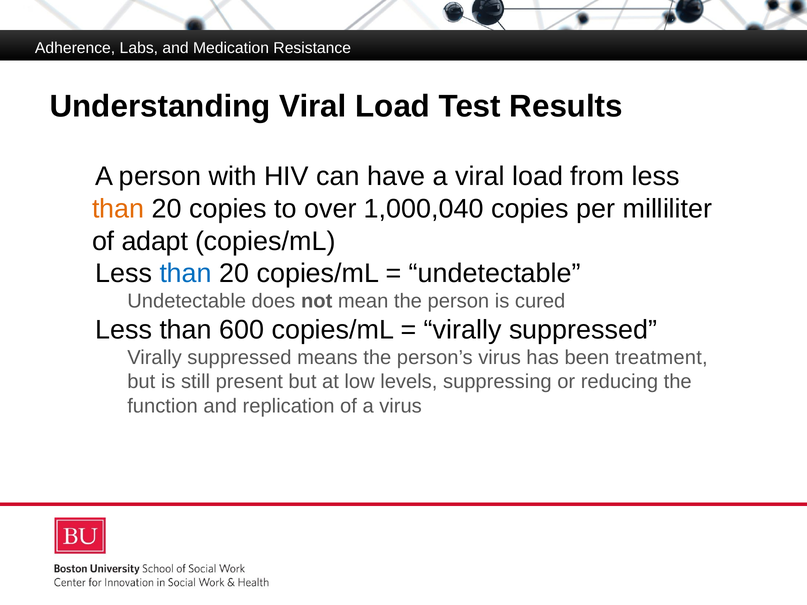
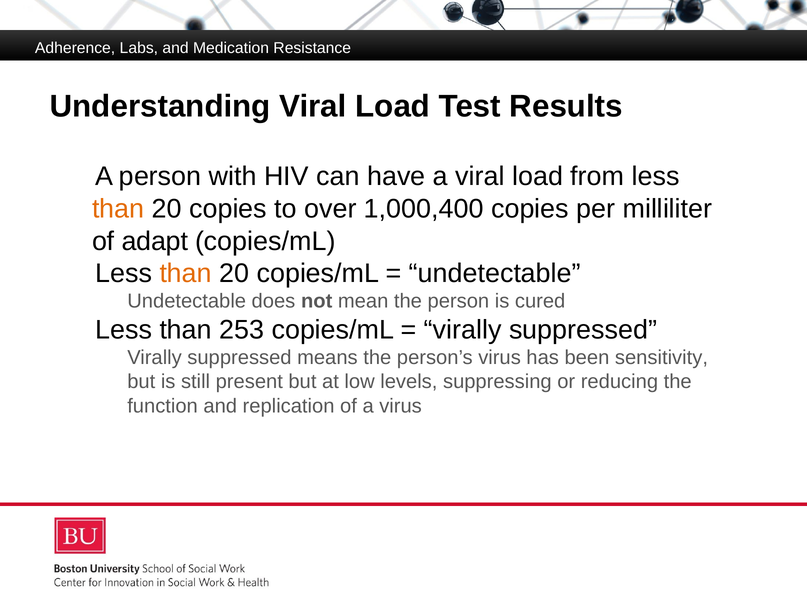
1,000,040: 1,000,040 -> 1,000,400 (424, 209)
than colour: blue -> orange (186, 274)
600: 600 -> 253 (242, 330)
treatment: treatment -> sensitivity (661, 358)
